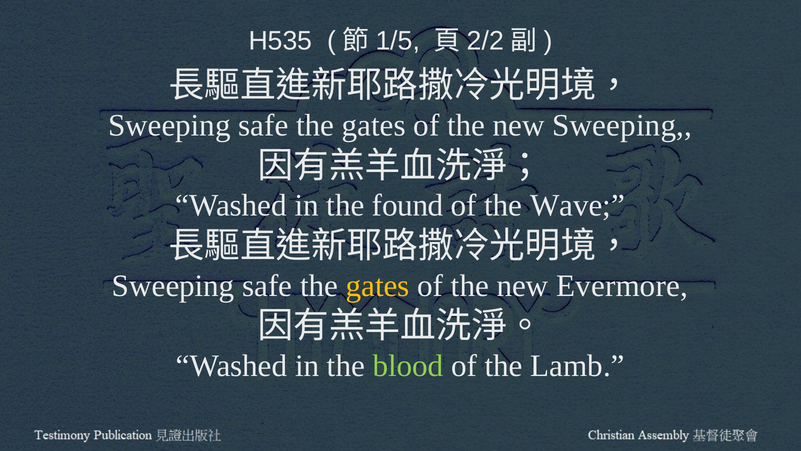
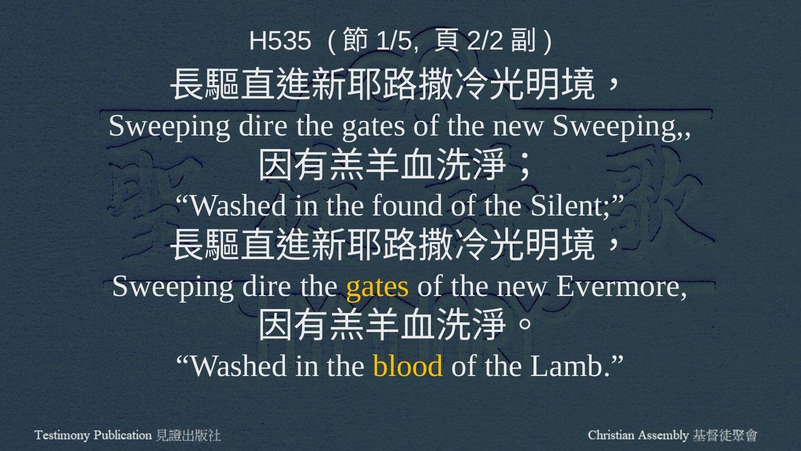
safe: safe -> dire (263, 125)
Wave: Wave -> Silent (577, 205)
safe: safe -> dire (267, 286)
blood colour: light green -> yellow (408, 366)
